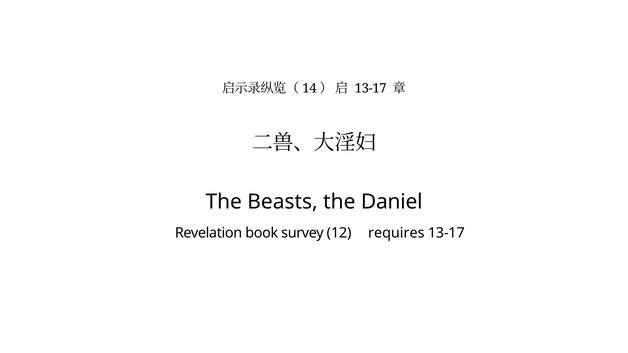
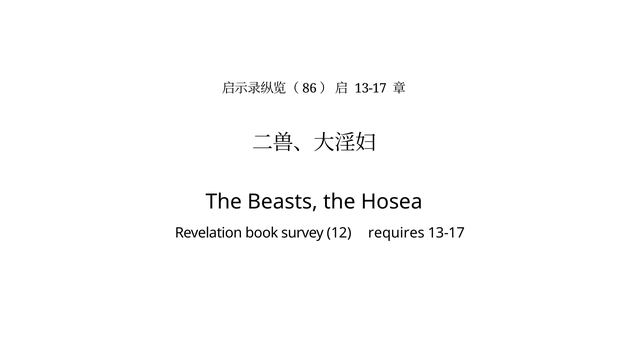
14: 14 -> 86 (310, 88)
Daniel: Daniel -> Hosea (392, 202)
